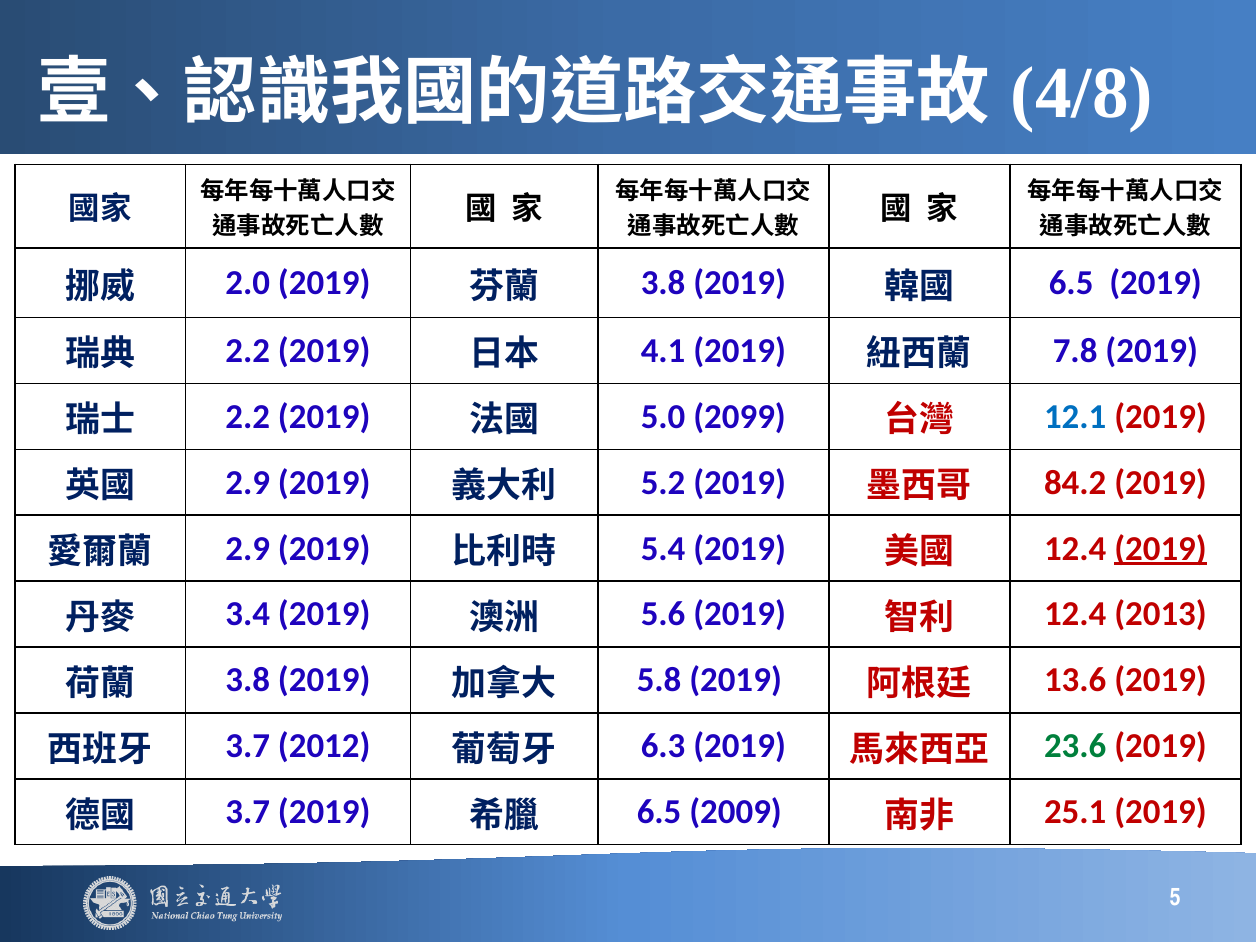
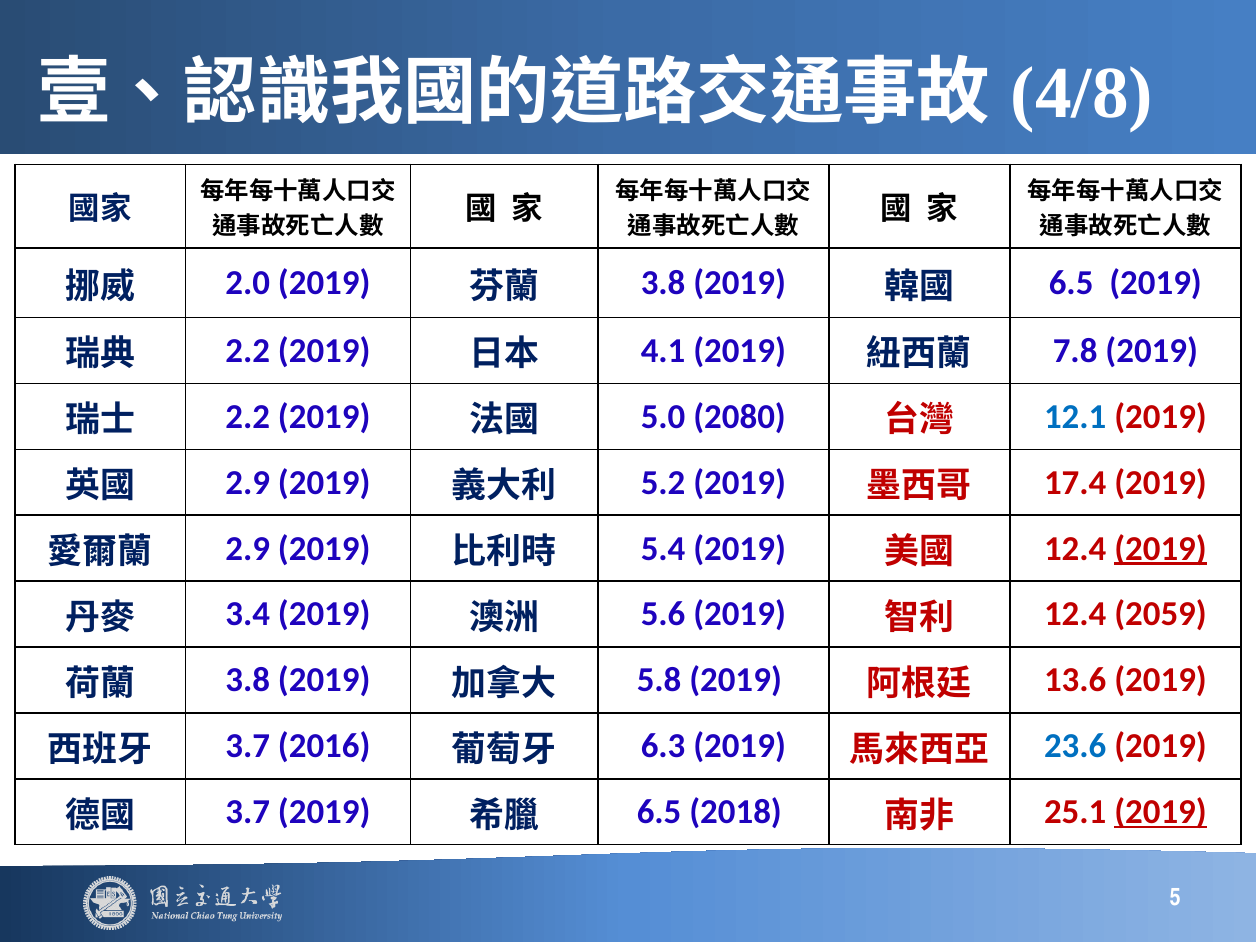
2099: 2099 -> 2080 (740, 417)
84.2: 84.2 -> 17.4 (1075, 483)
2013: 2013 -> 2059 (1161, 614)
2012: 2012 -> 2016 (324, 746)
23.6 colour: green -> blue (1075, 746)
2009: 2009 -> 2018 (736, 812)
2019 underline: none -> present (1161, 812)
